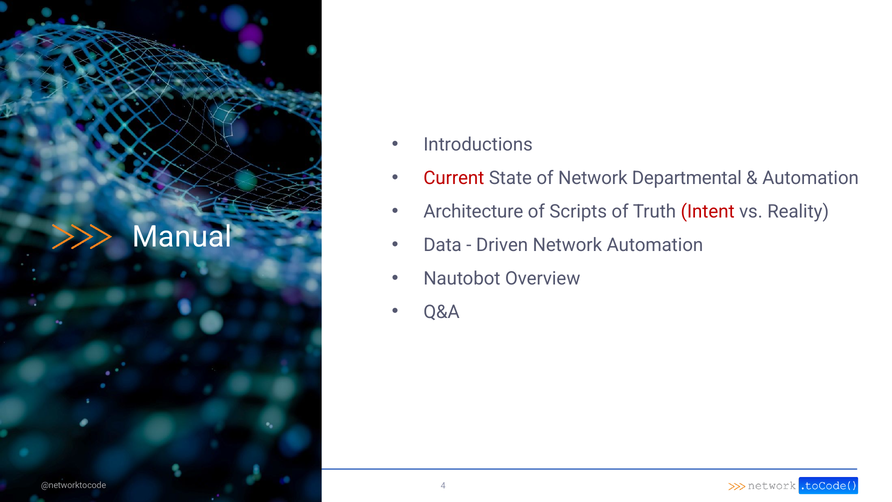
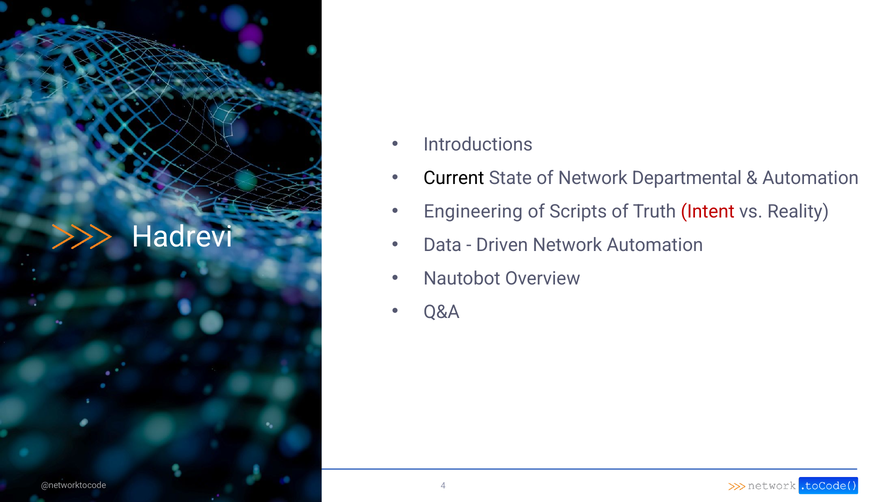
Current colour: red -> black (454, 178)
Architecture: Architecture -> Engineering (473, 211)
Manual: Manual -> Hadrevi (182, 237)
